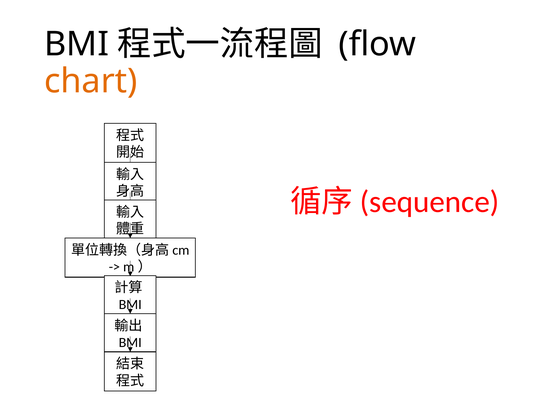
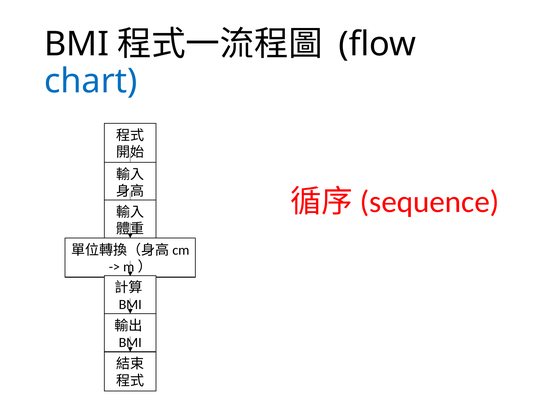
chart colour: orange -> blue (91, 81)
